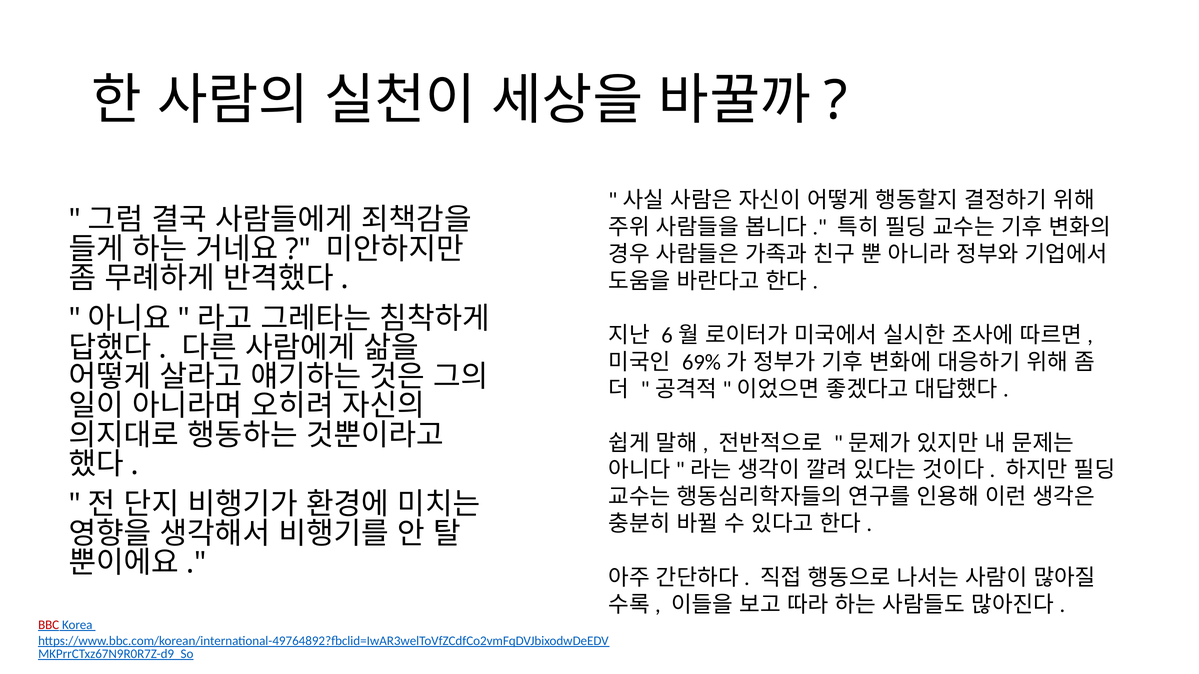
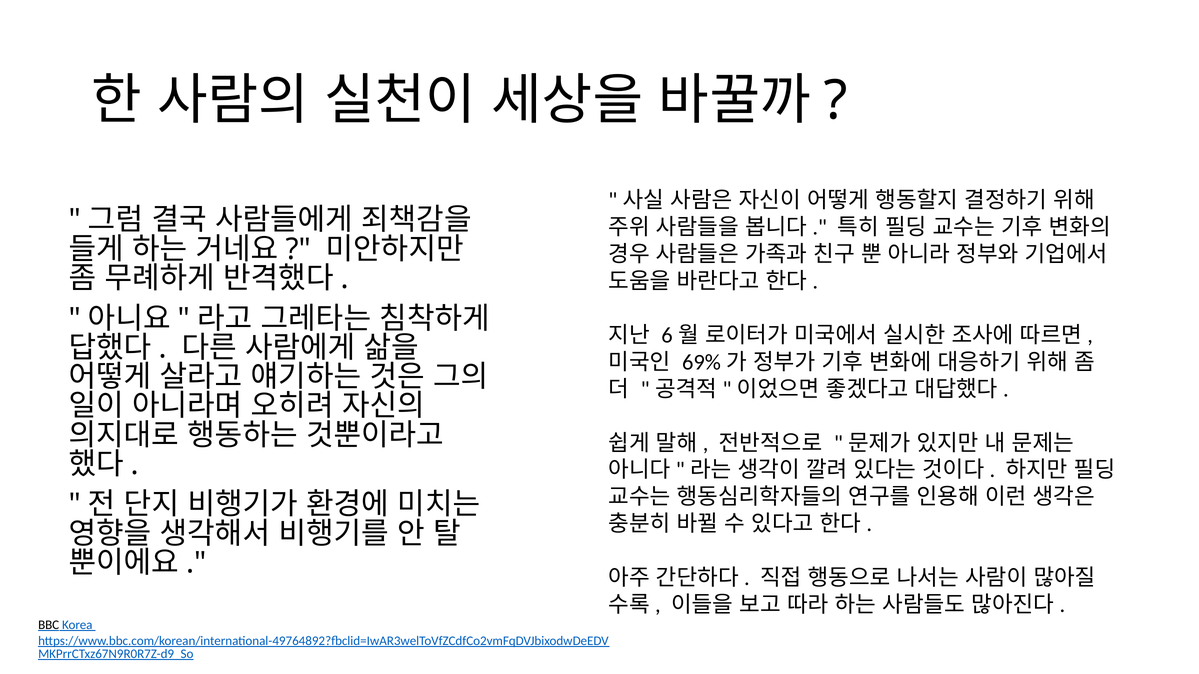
BBC colour: red -> black (49, 625)
